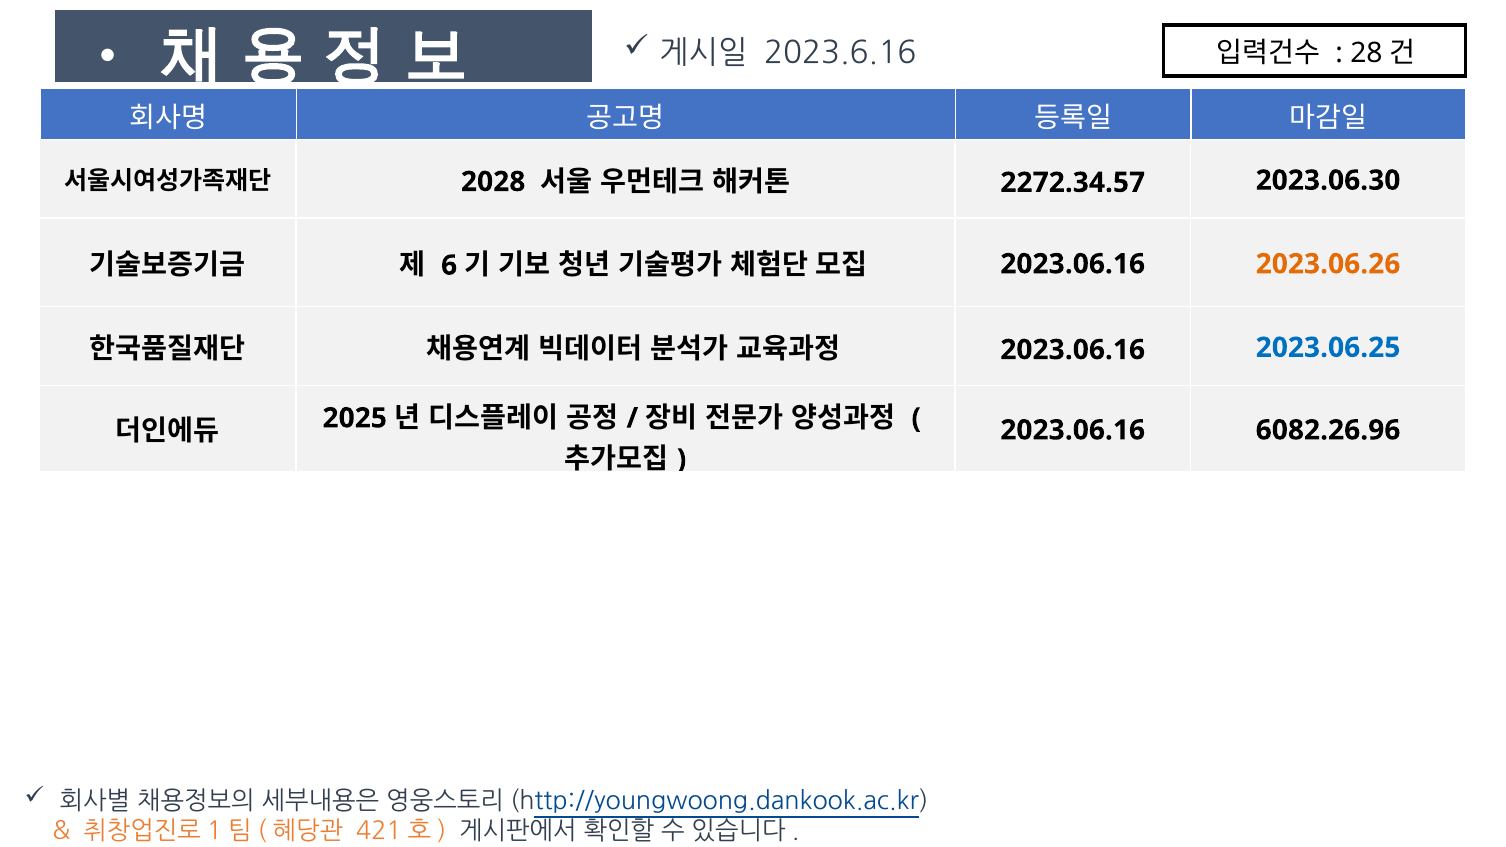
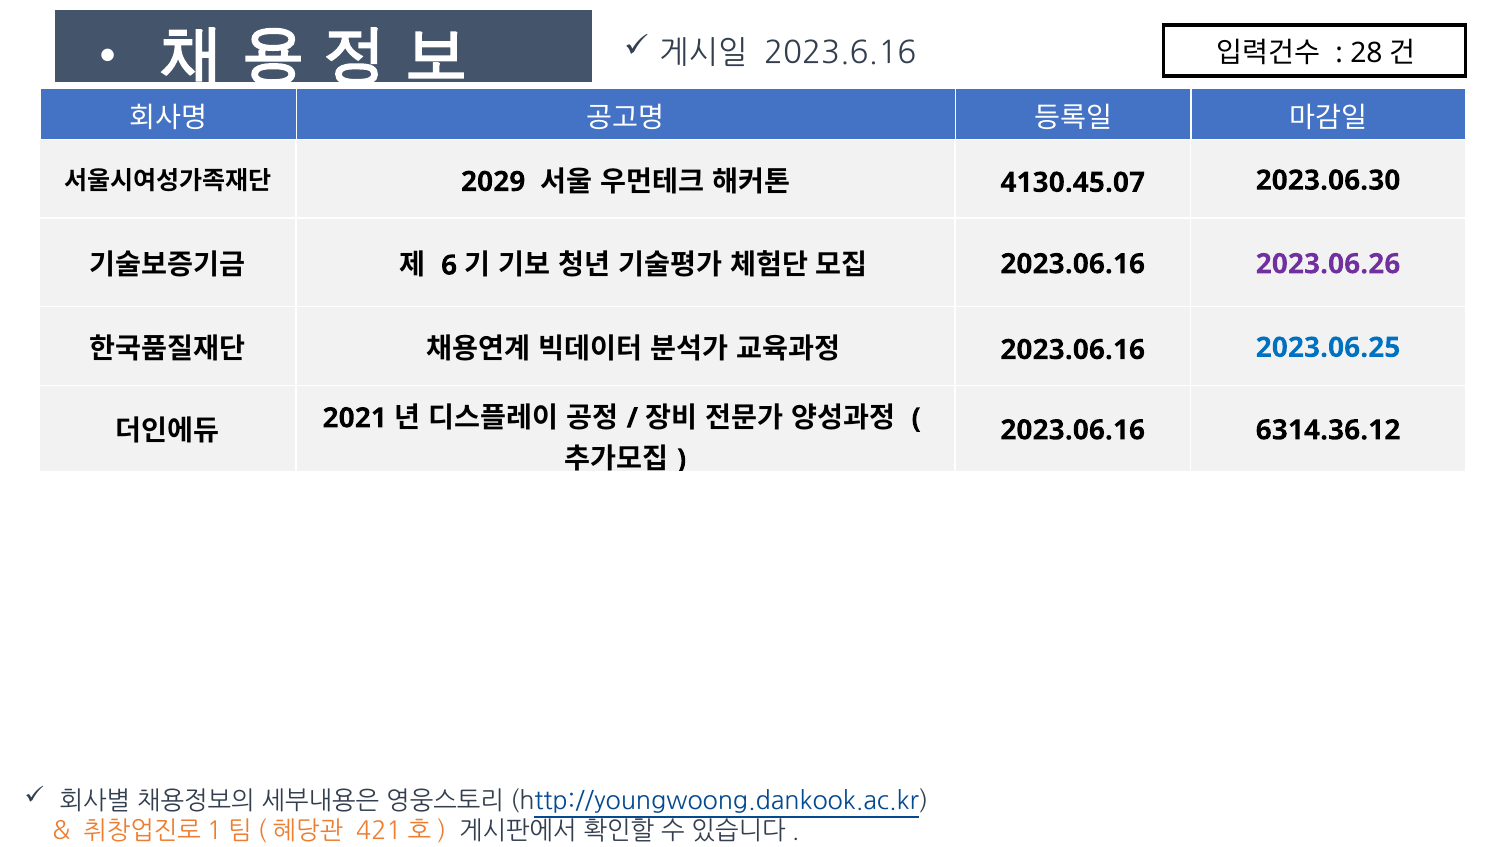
2028: 2028 -> 2029 (493, 182)
2272.34.57: 2272.34.57 -> 4130.45.07 (1073, 183)
2023.06.26 colour: orange -> purple (1328, 264)
2025: 2025 -> 2021 (355, 418)
6082.26.96: 6082.26.96 -> 6314.36.12 (1328, 430)
